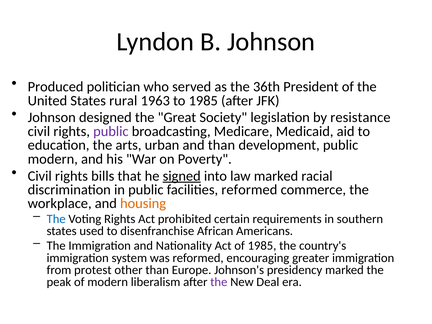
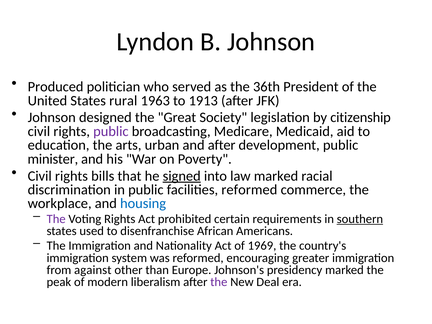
to 1985: 1985 -> 1913 (203, 101)
resistance: resistance -> citizenship (361, 118)
and than: than -> after (222, 145)
modern: modern -> minister (53, 159)
housing colour: orange -> blue (143, 204)
The colour: blue -> purple (56, 219)
southern underline: none -> present (360, 219)
of 1985: 1985 -> 1969 (262, 246)
protest: protest -> against (93, 270)
